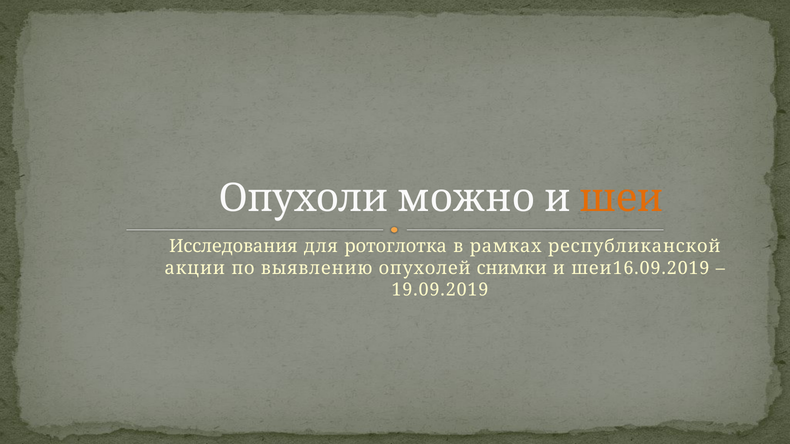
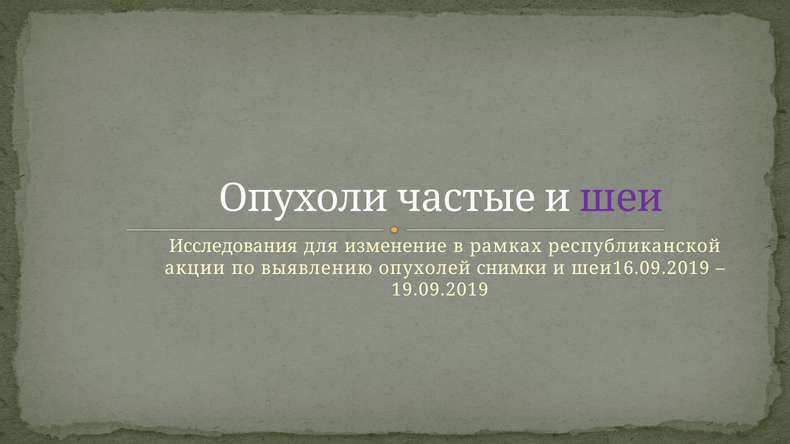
можно: можно -> частые (466, 198)
шеи colour: orange -> purple (621, 198)
ротоглотка: ротоглотка -> изменение (395, 247)
